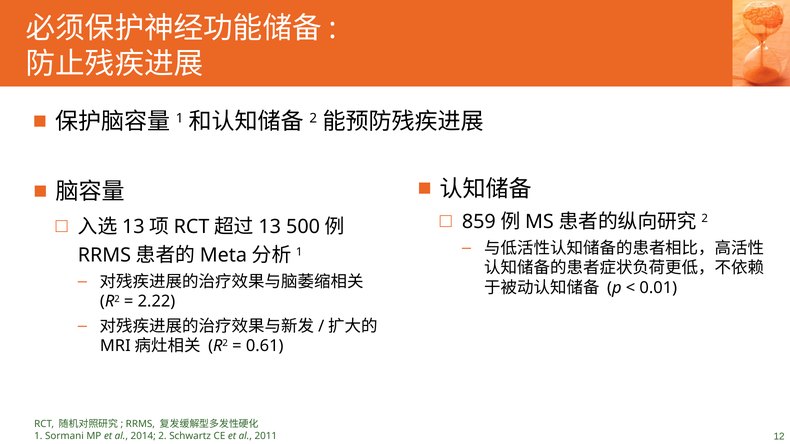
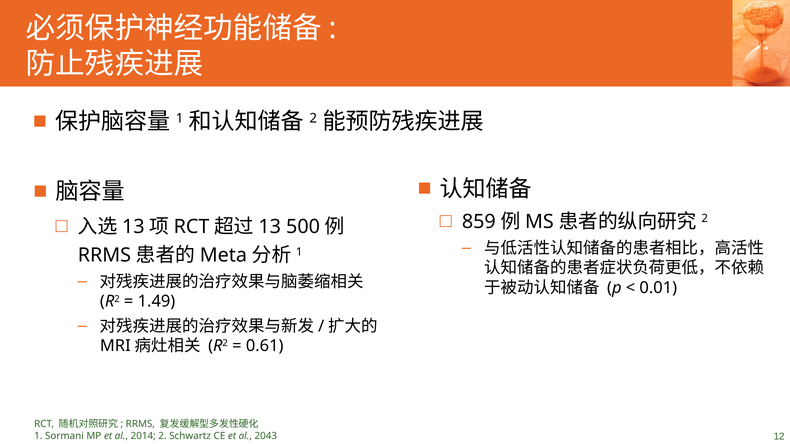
2.22: 2.22 -> 1.49 (156, 302)
2011: 2011 -> 2043 (266, 436)
